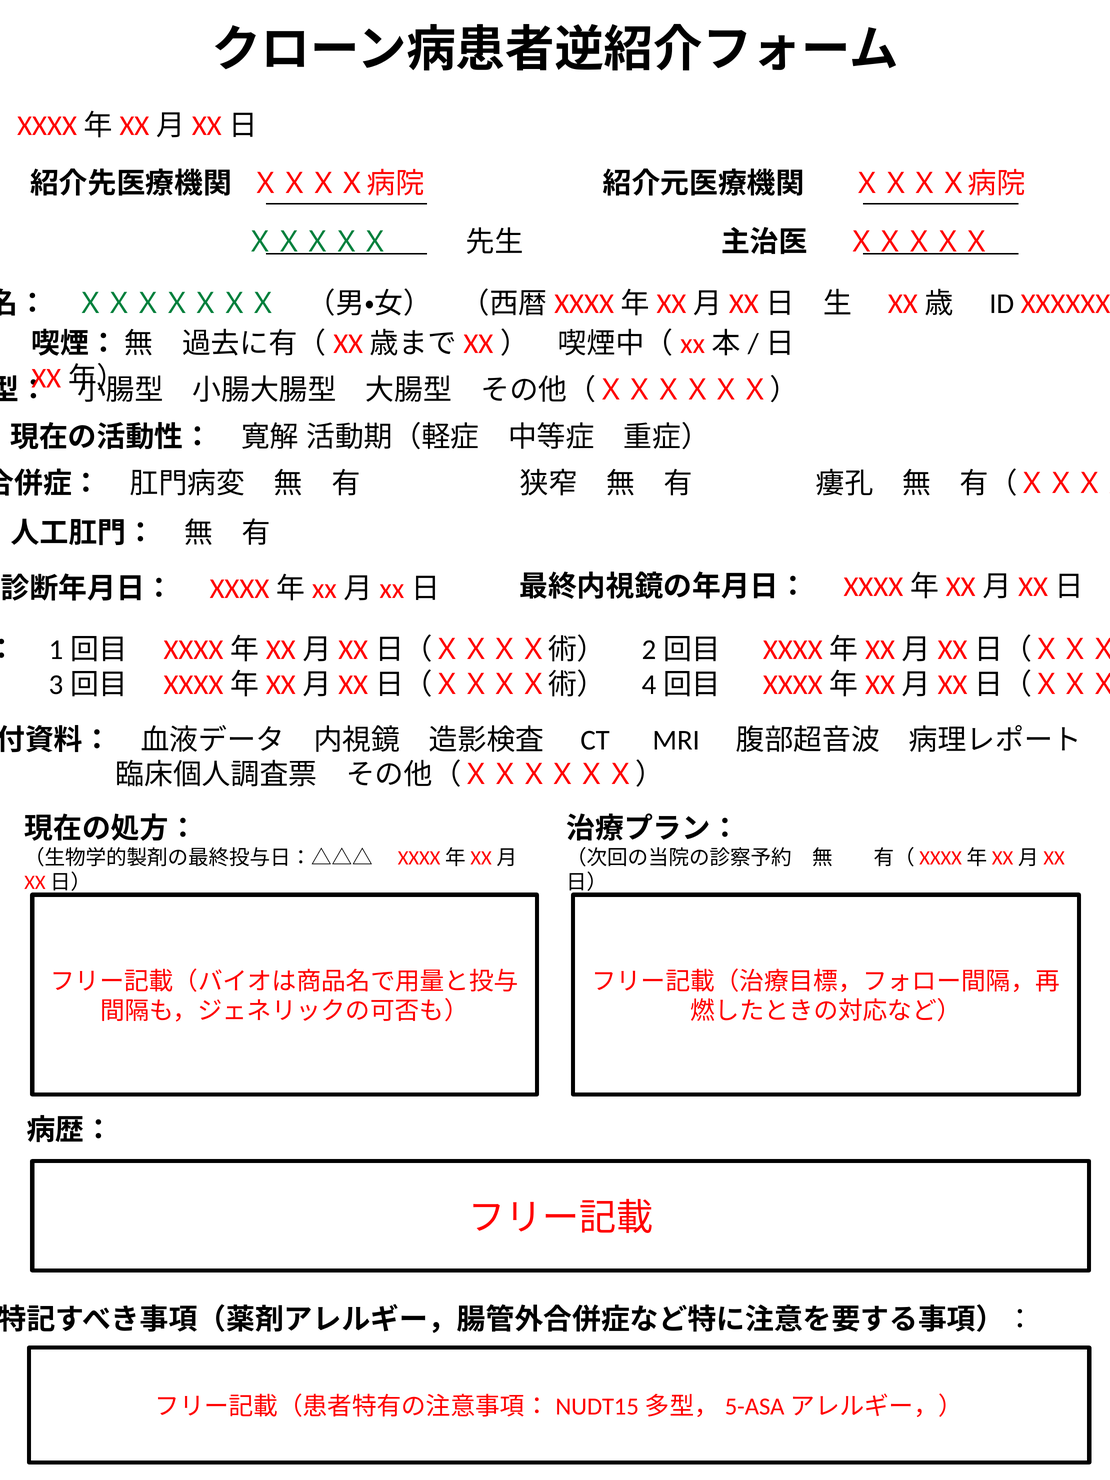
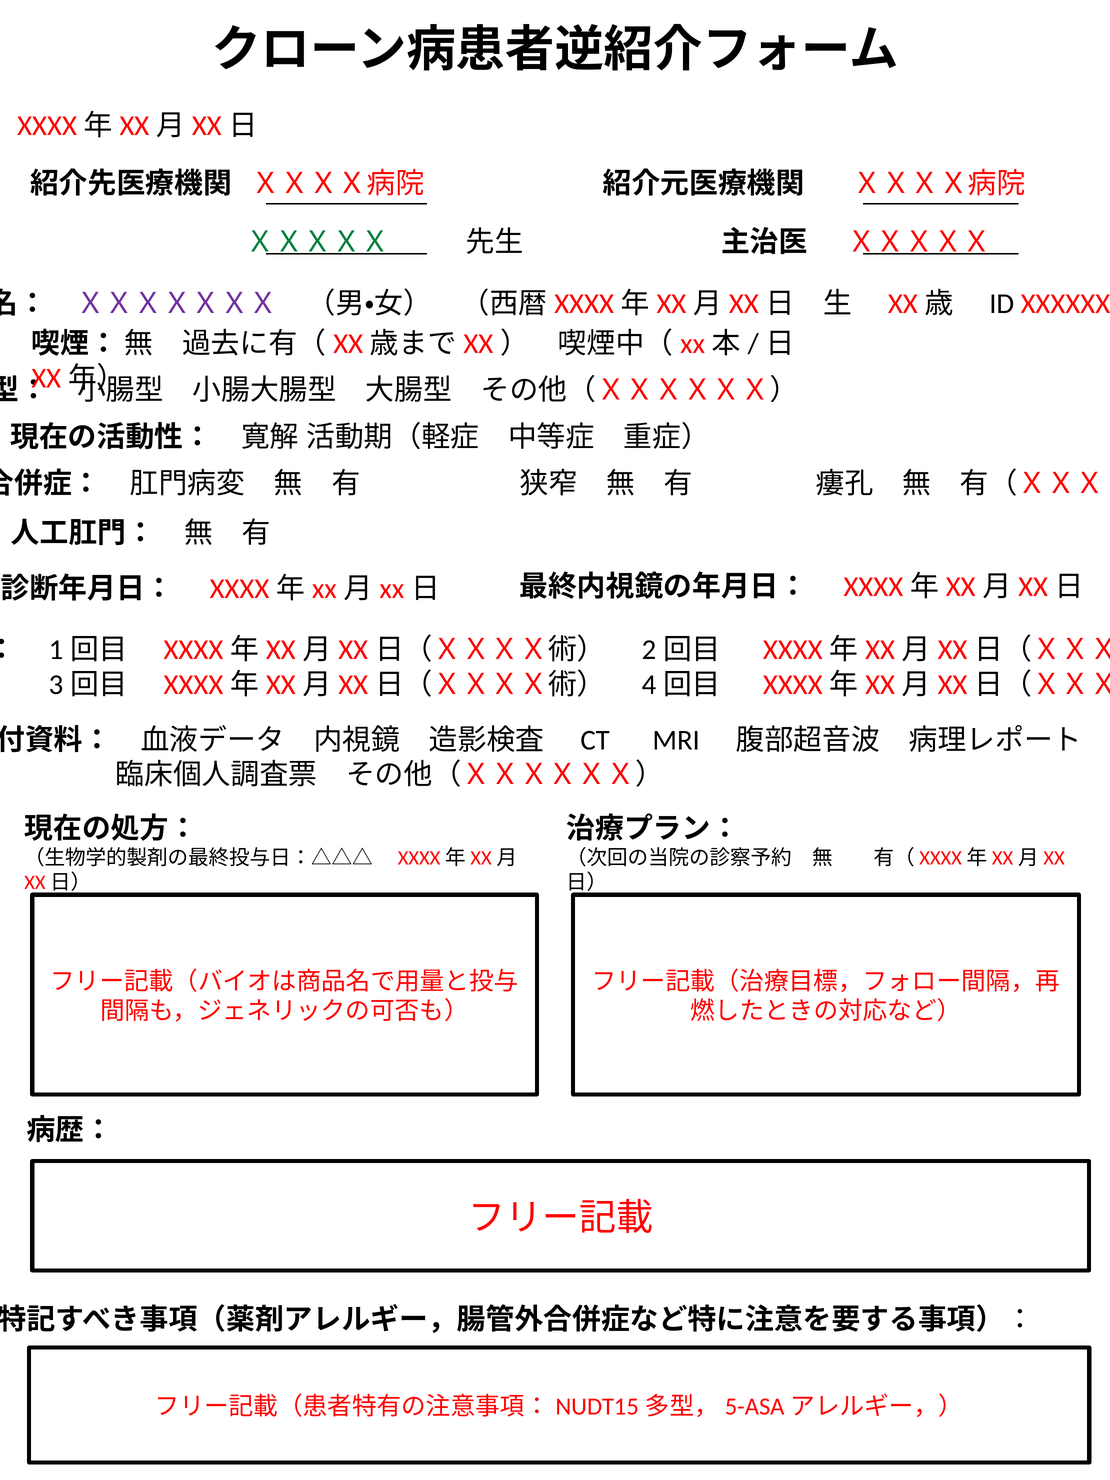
ＸＸＸＸＸＸＸ colour: green -> purple (177, 304)
